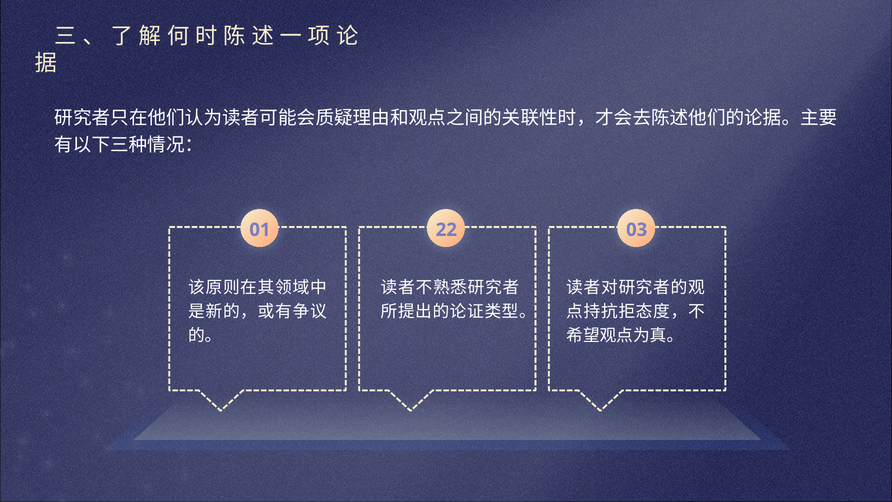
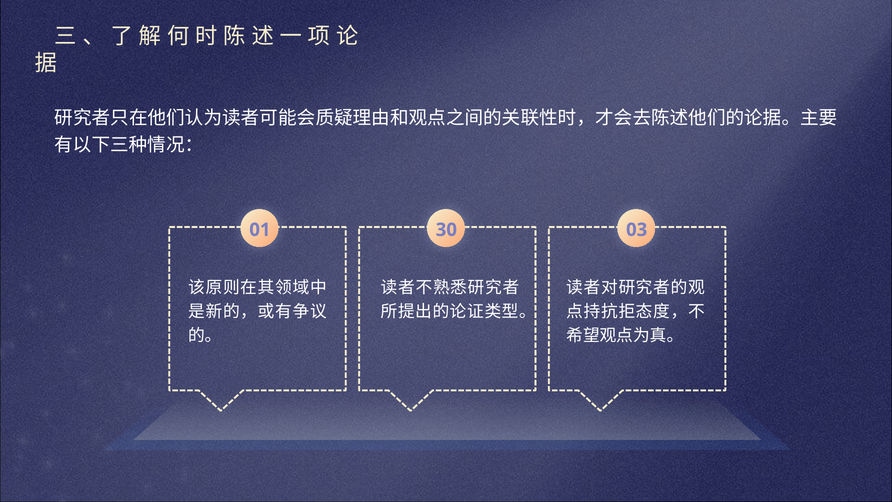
22: 22 -> 30 (446, 230)
